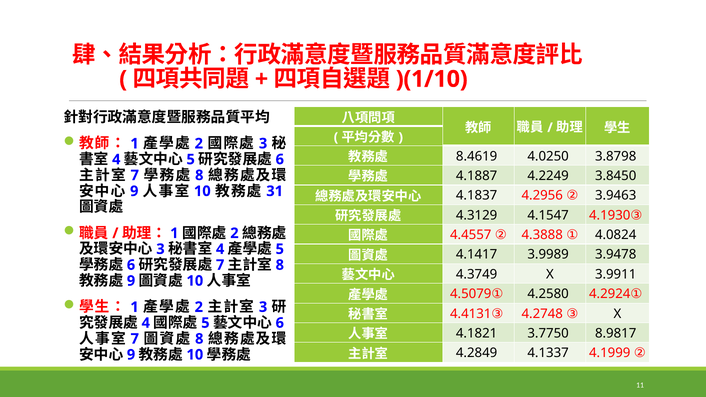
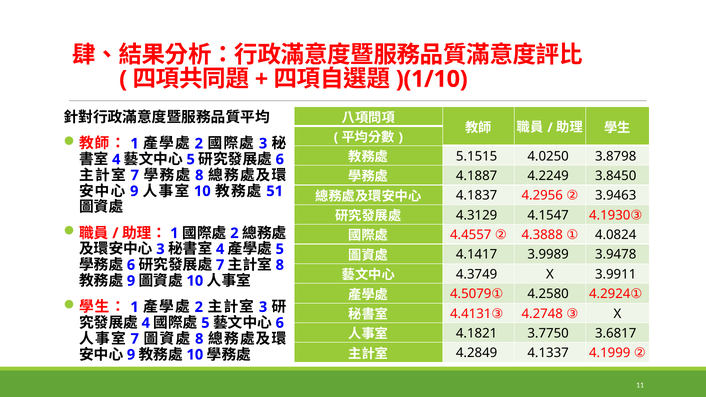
8.4619: 8.4619 -> 5.1515 (477, 156)
31: 31 -> 51 (275, 191)
8.9817: 8.9817 -> 3.6817 (616, 333)
